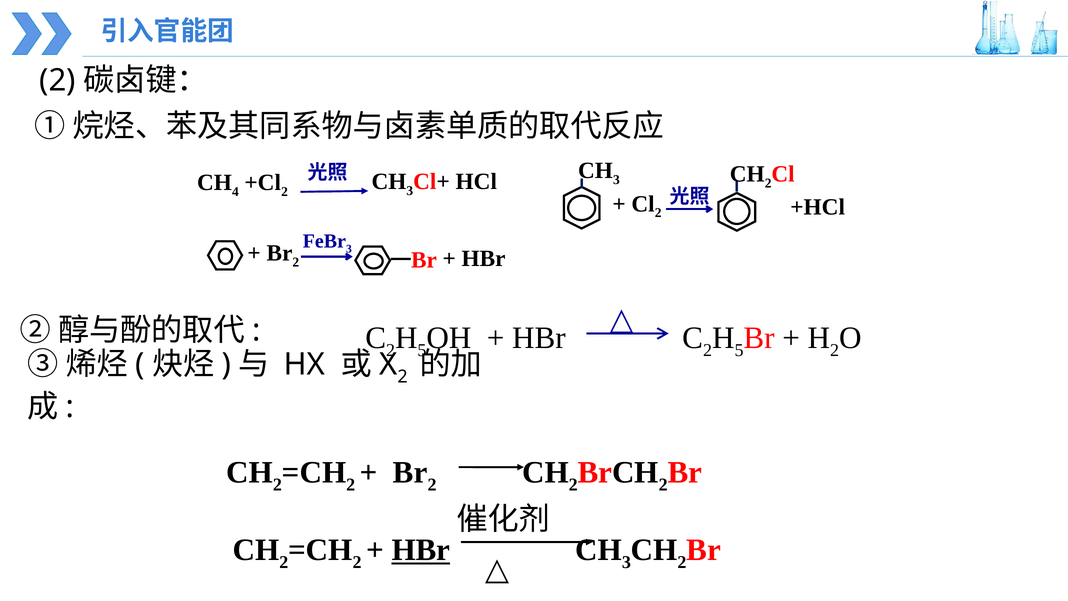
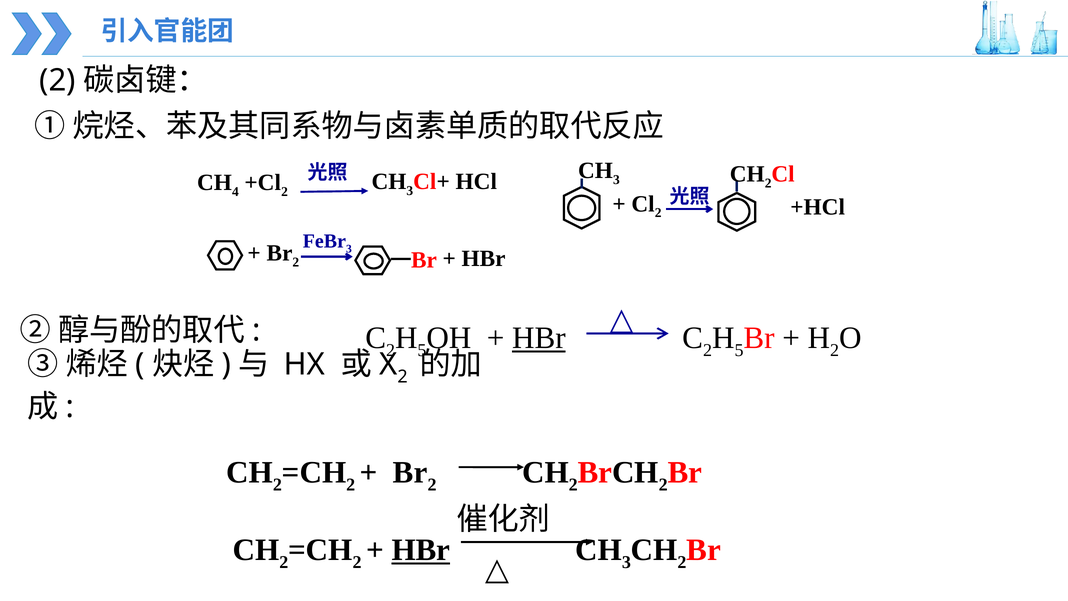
HBr underline: none -> present (539, 338)
